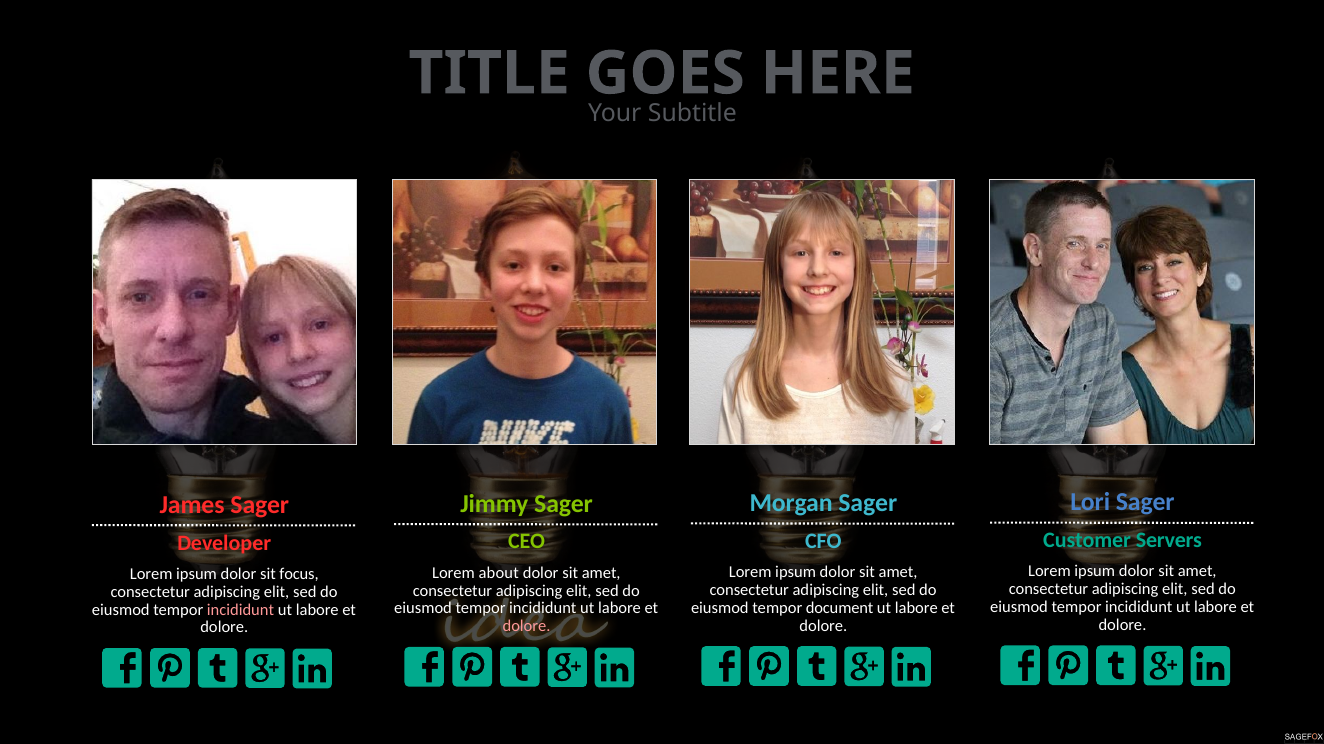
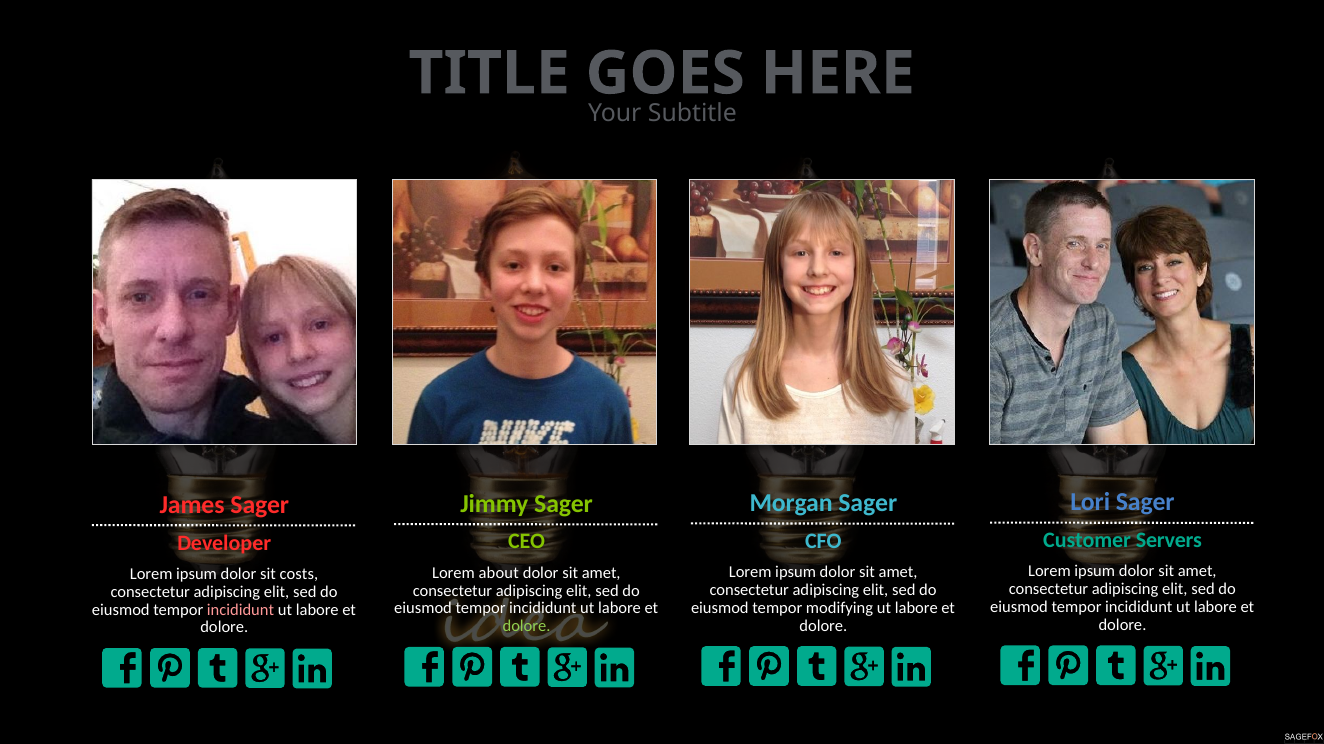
focus: focus -> costs (299, 574)
document: document -> modifying (840, 608)
dolore colour: pink -> light green (527, 627)
